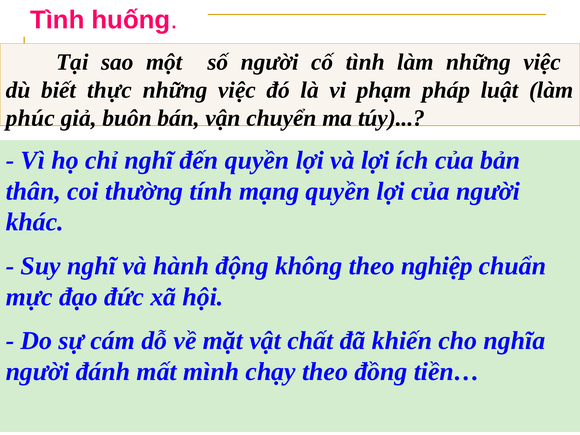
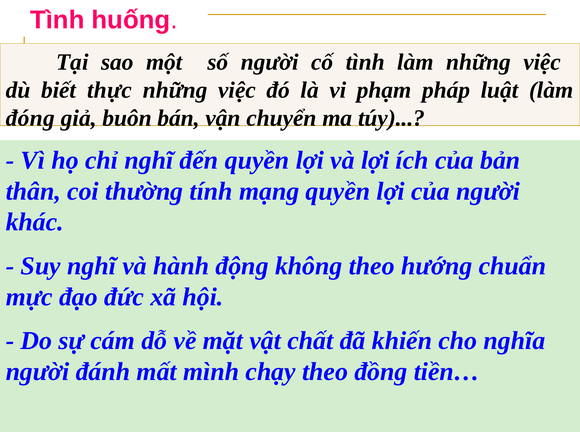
phúc: phúc -> đóng (30, 118)
nghiệp: nghiệp -> hướng (437, 266)
